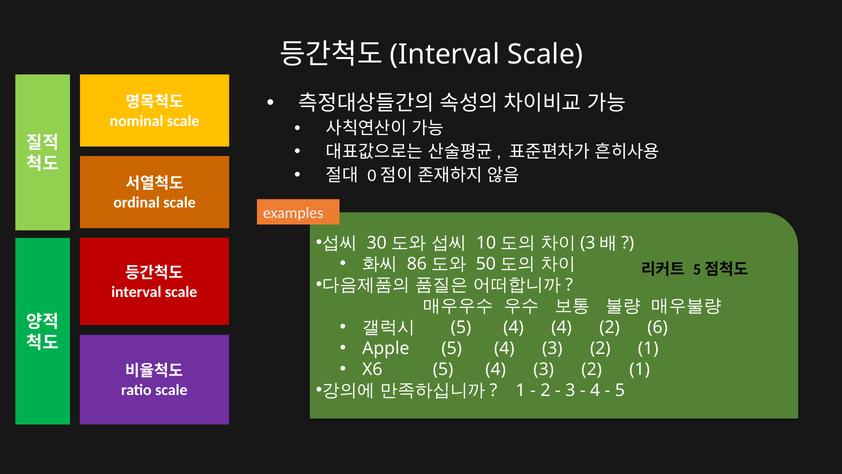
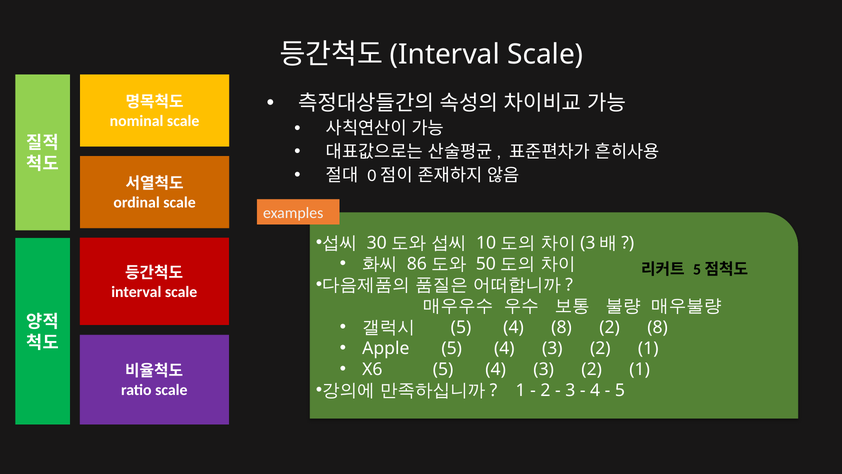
4 4: 4 -> 8 (562, 327)
2 6: 6 -> 8 (658, 327)
